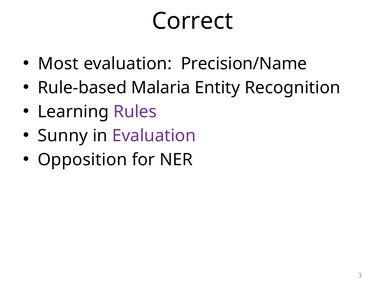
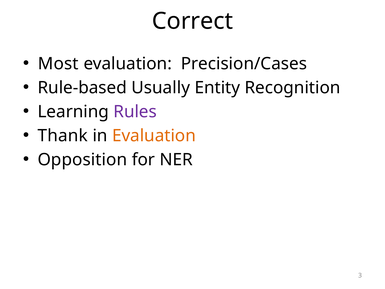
Precision/Name: Precision/Name -> Precision/Cases (244, 64)
Malaria: Malaria -> Usually (161, 88)
Sunny: Sunny -> Thank (63, 136)
Evaluation colour: purple -> orange (154, 136)
